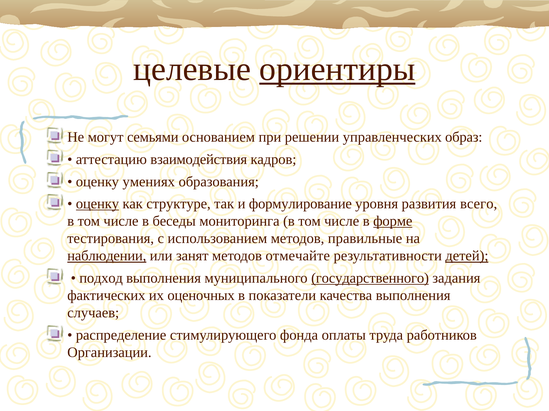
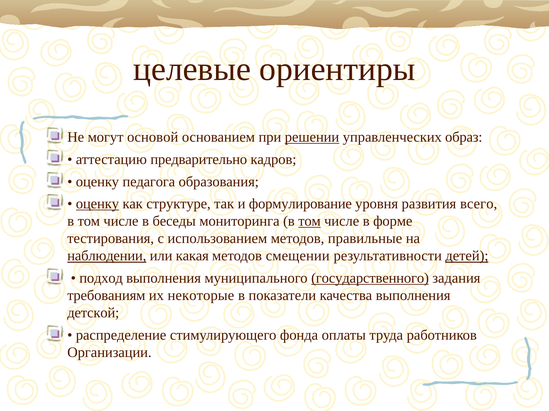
ориентиры underline: present -> none (337, 69)
семьями: семьями -> основой (153, 137)
решении underline: none -> present (312, 137)
взаимодействия: взаимодействия -> предварительно (199, 160)
умениях: умениях -> педагога (149, 182)
том underline: none -> present (310, 222)
форме underline: present -> none (393, 222)
занят: занят -> какая (192, 256)
отмечайте: отмечайте -> смещении (298, 256)
фактических: фактических -> требованиям (106, 296)
оценочных: оценочных -> некоторые (201, 296)
случаев: случаев -> детской (93, 313)
